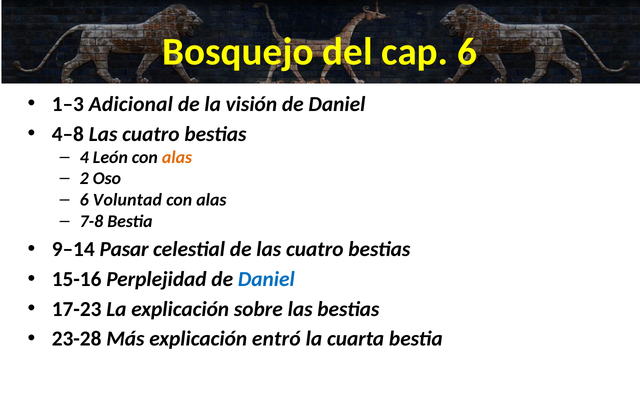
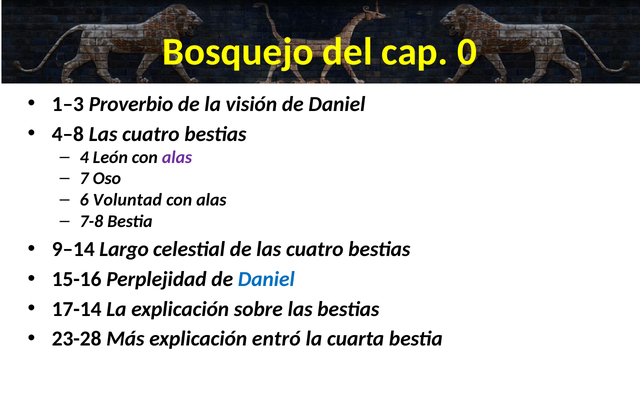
cap 6: 6 -> 0 (467, 52)
Adicional: Adicional -> Proverbio (131, 104)
alas colour: orange -> purple (177, 157)
2: 2 -> 7 (84, 179)
Pasar: Pasar -> Largo (124, 249)
17-23: 17-23 -> 17-14 (77, 309)
